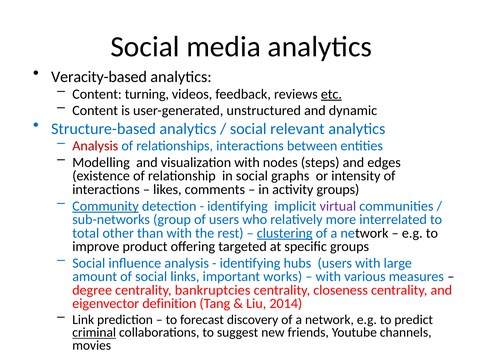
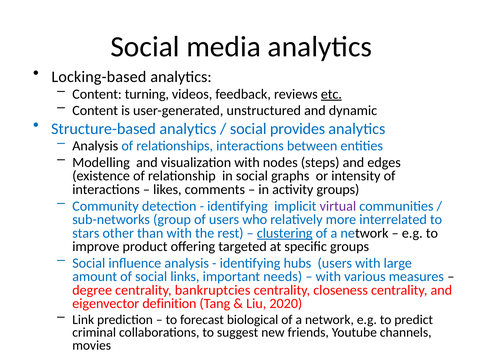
Veracity-based: Veracity-based -> Locking-based (99, 77)
relevant: relevant -> provides (298, 129)
Analysis colour: red -> black (95, 146)
Community underline: present -> none (105, 206)
total: total -> stars (86, 233)
works: works -> needs (283, 277)
2014: 2014 -> 2020 (286, 304)
discovery: discovery -> biological (253, 320)
criminal underline: present -> none (94, 333)
